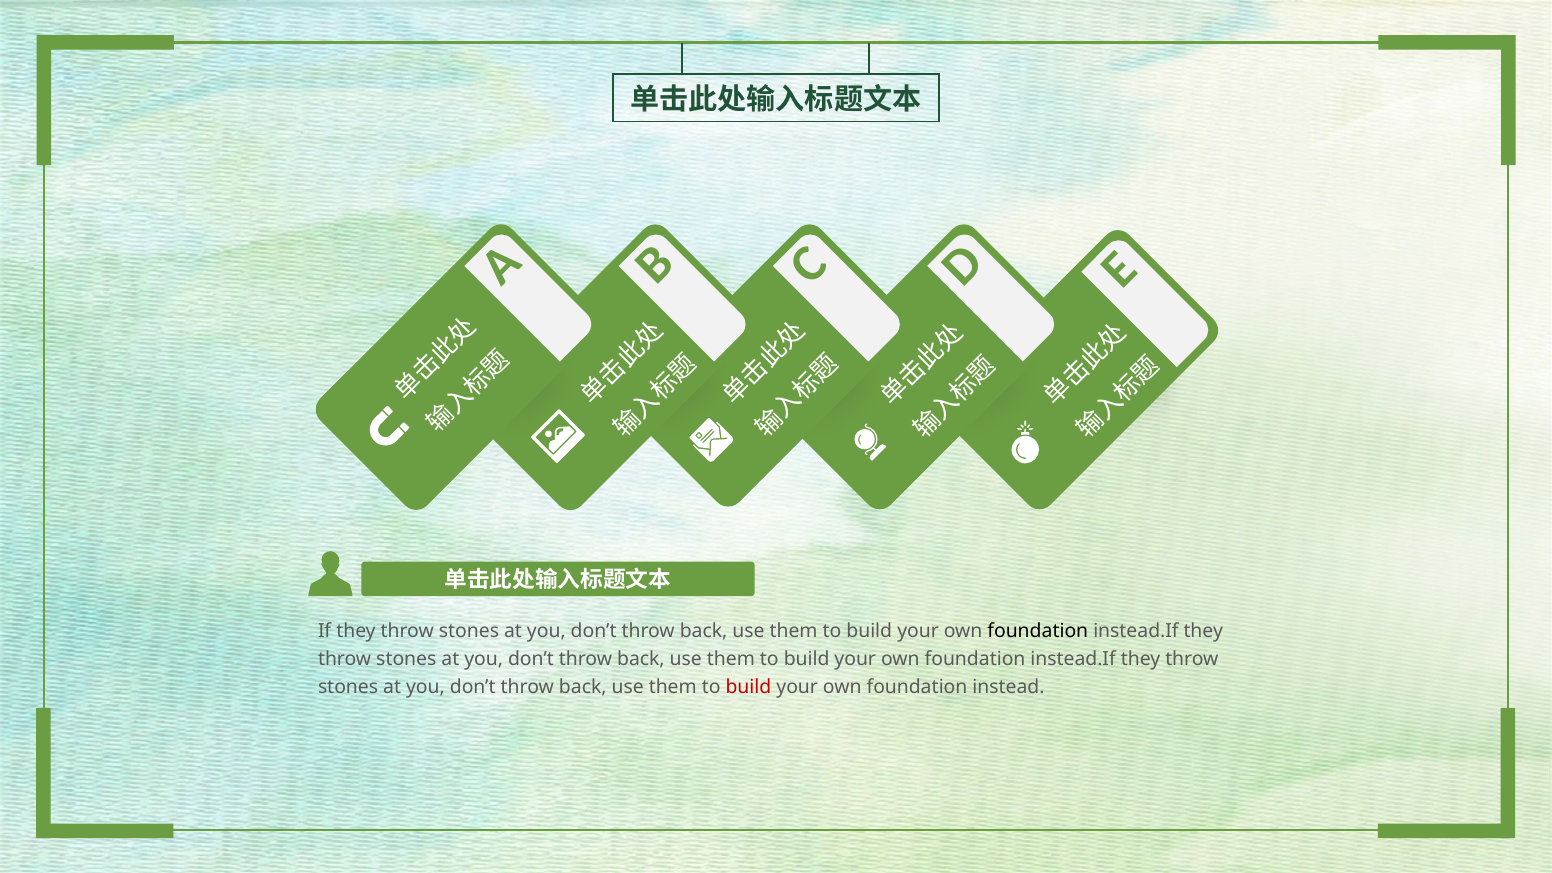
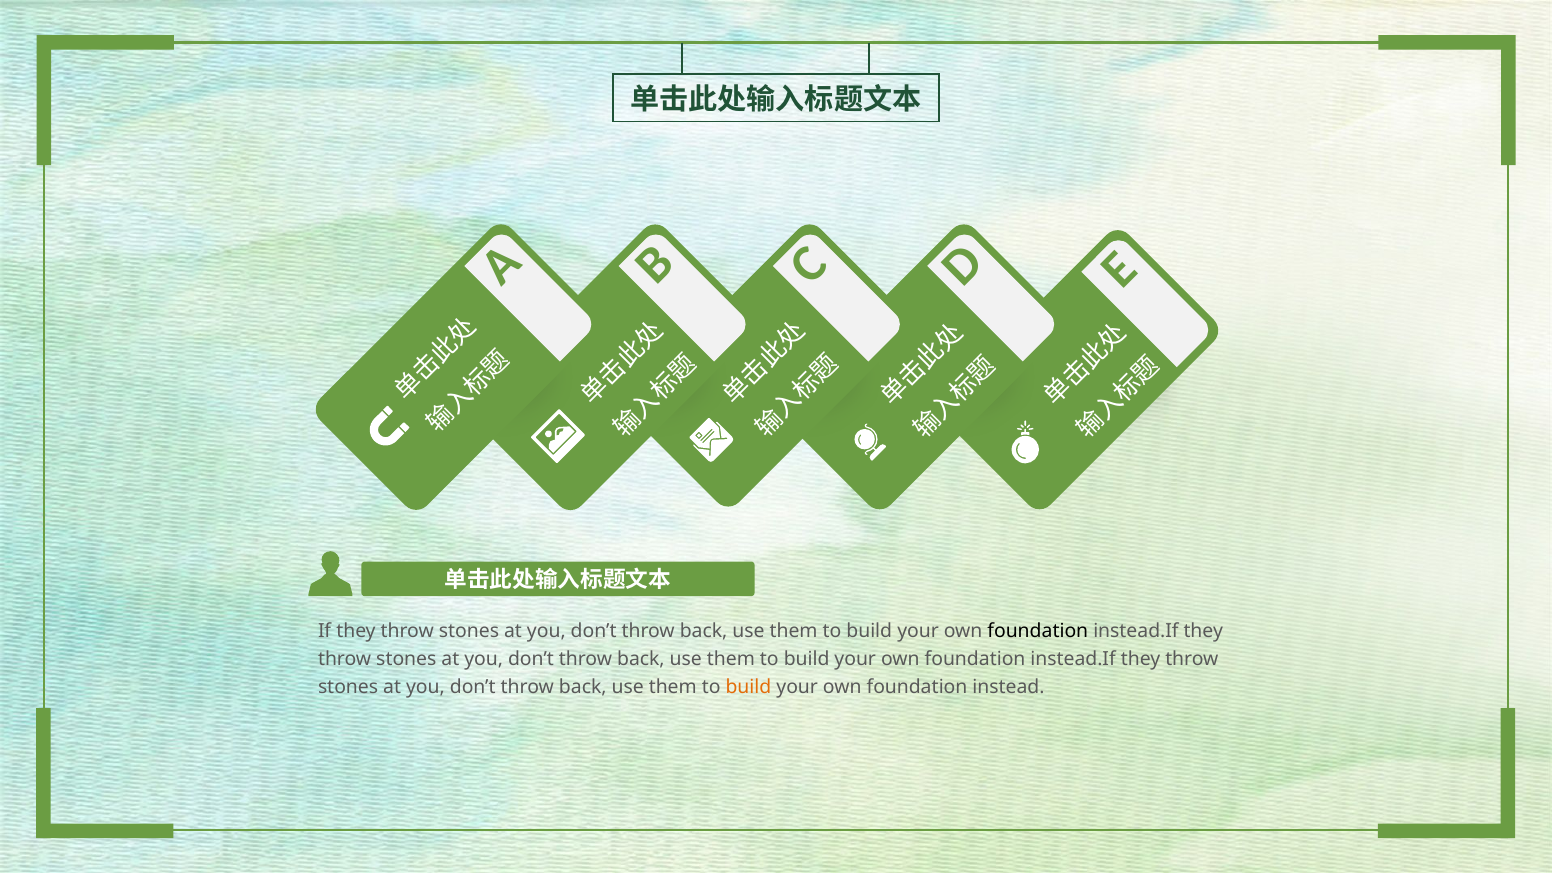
build colour: red -> orange (748, 687)
